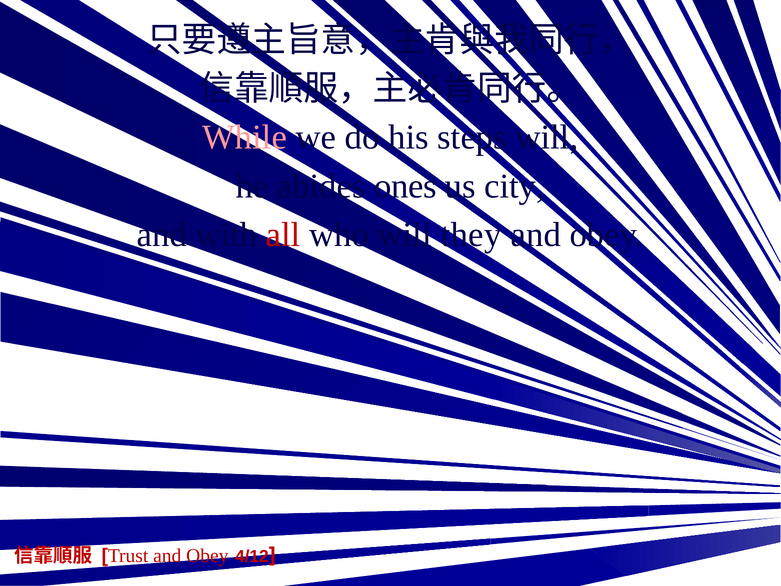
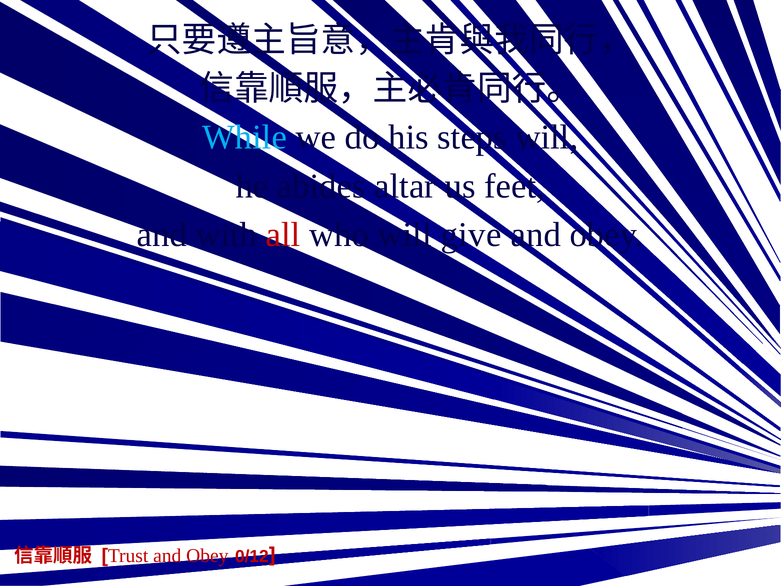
While colour: pink -> light blue (245, 137)
ones: ones -> altar (405, 186)
city: city -> feet (515, 186)
they: they -> give (471, 235)
4/12: 4/12 -> 0/12 (252, 556)
